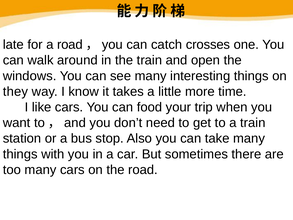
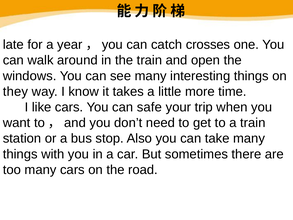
a road: road -> year (70, 45)
food: food -> safe (149, 107)
